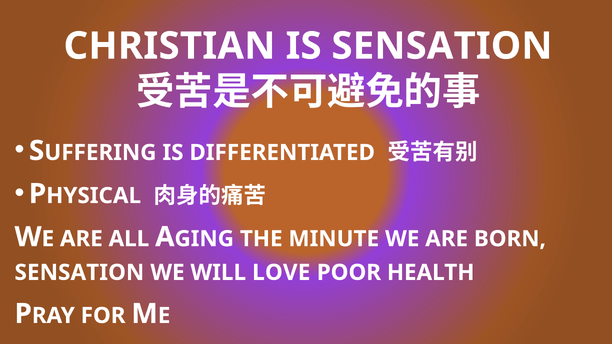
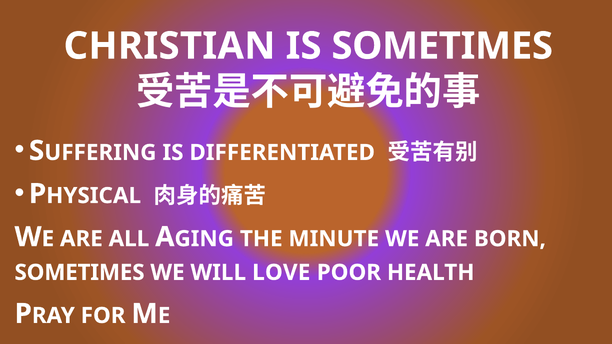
IS SENSATION: SENSATION -> SOMETIMES (442, 46)
SENSATION: SENSATION -> SOMETIMES (80, 273)
